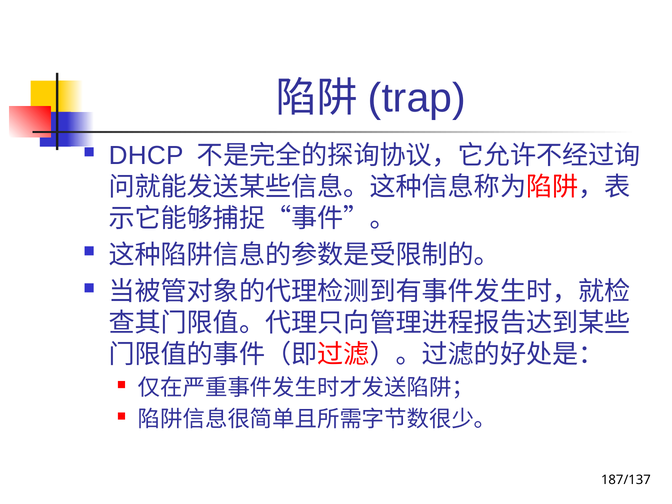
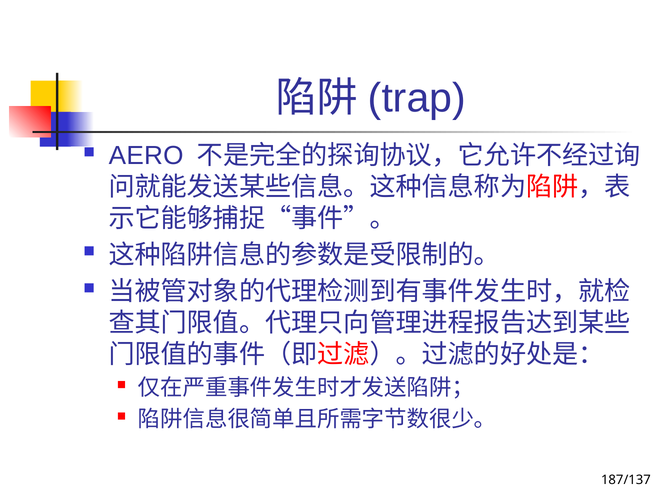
DHCP: DHCP -> AERO (146, 156)
